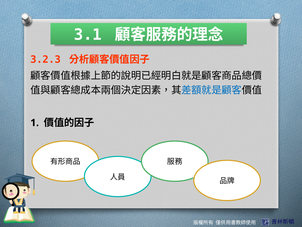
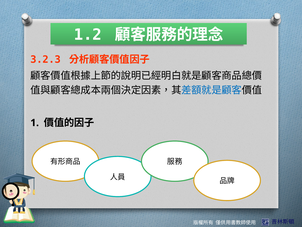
3.1: 3.1 -> 1.2 (88, 35)
